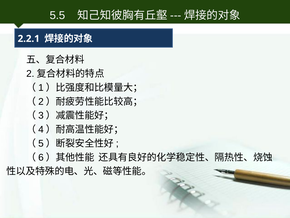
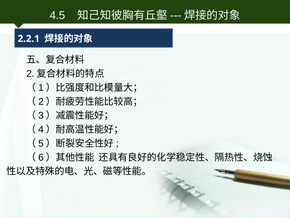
5.5: 5.5 -> 4.5 (57, 15)
